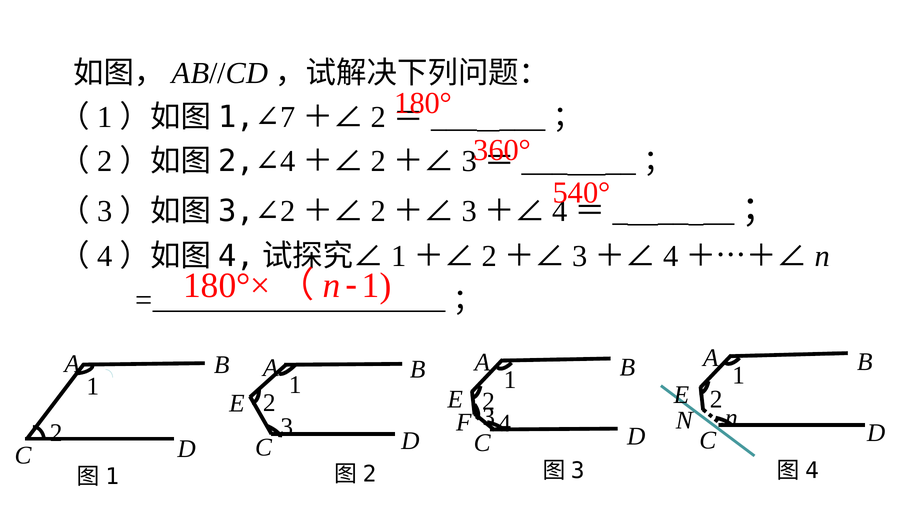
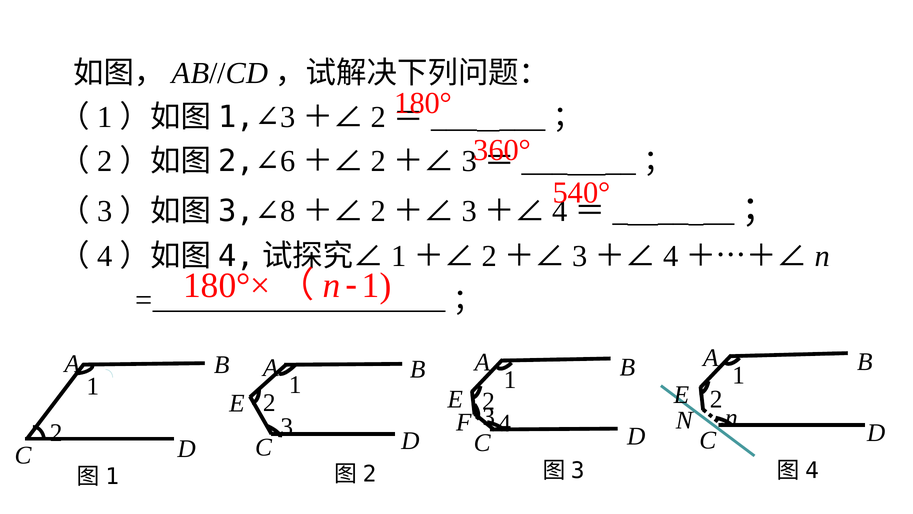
7: 7 -> 3 (288, 117)
4: 4 -> 6 (288, 161)
2: 2 -> 8 (288, 211)
